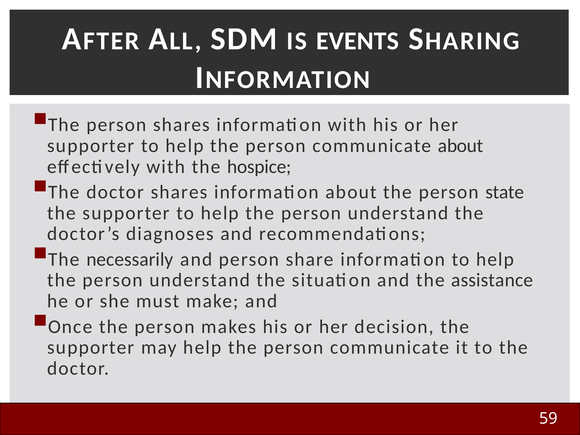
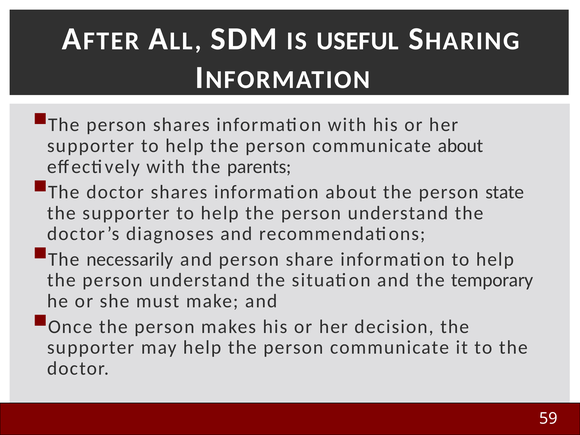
EVENTS: EVENTS -> USEFUL (358, 41)
hospice: hospice -> parents (259, 167)
assistance: assistance -> temporary (492, 280)
